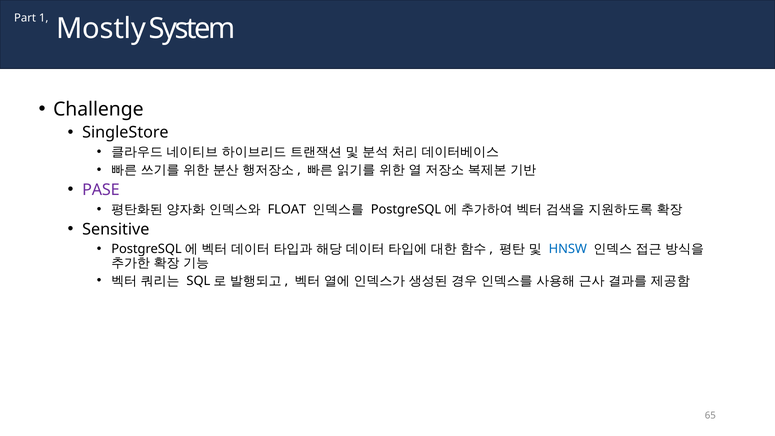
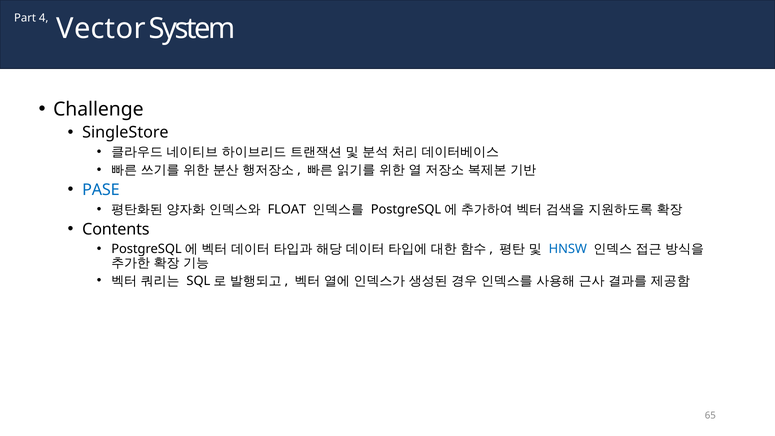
1: 1 -> 4 (44, 18)
Mostly: Mostly -> Vector (101, 29)
PASE colour: purple -> blue (101, 190)
Sensitive: Sensitive -> Contents (116, 229)
